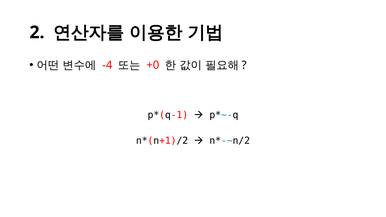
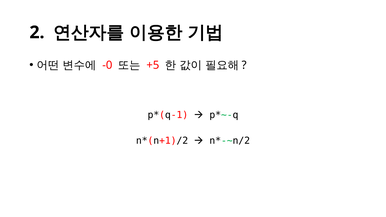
-4: -4 -> -0 (107, 65)
+0: +0 -> +5 (153, 65)
